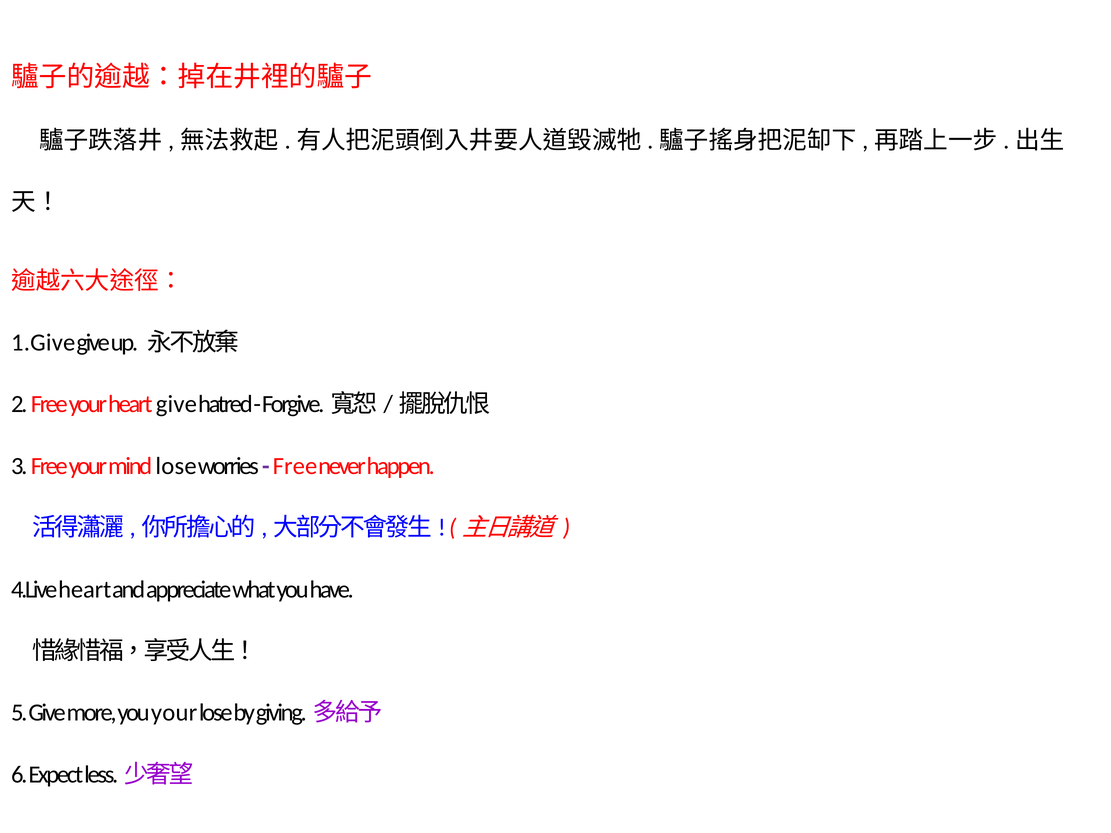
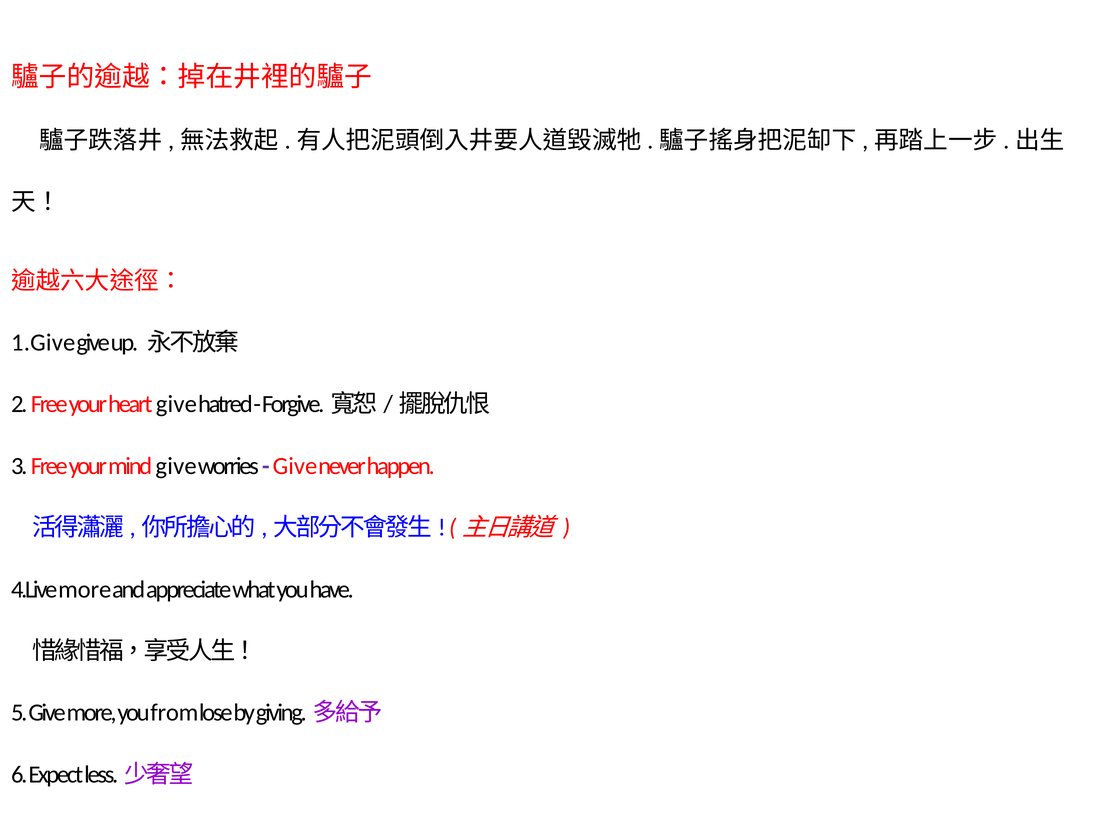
mind lose: lose -> give (176, 466)
Free: Free -> Give (295, 466)
4.Live heart: heart -> more (85, 590)
you your: your -> from (174, 713)
